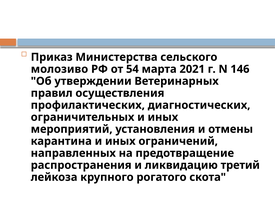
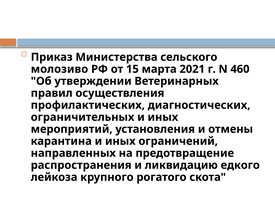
54: 54 -> 15 (132, 69)
146: 146 -> 460 (240, 69)
третий: третий -> едкого (240, 165)
